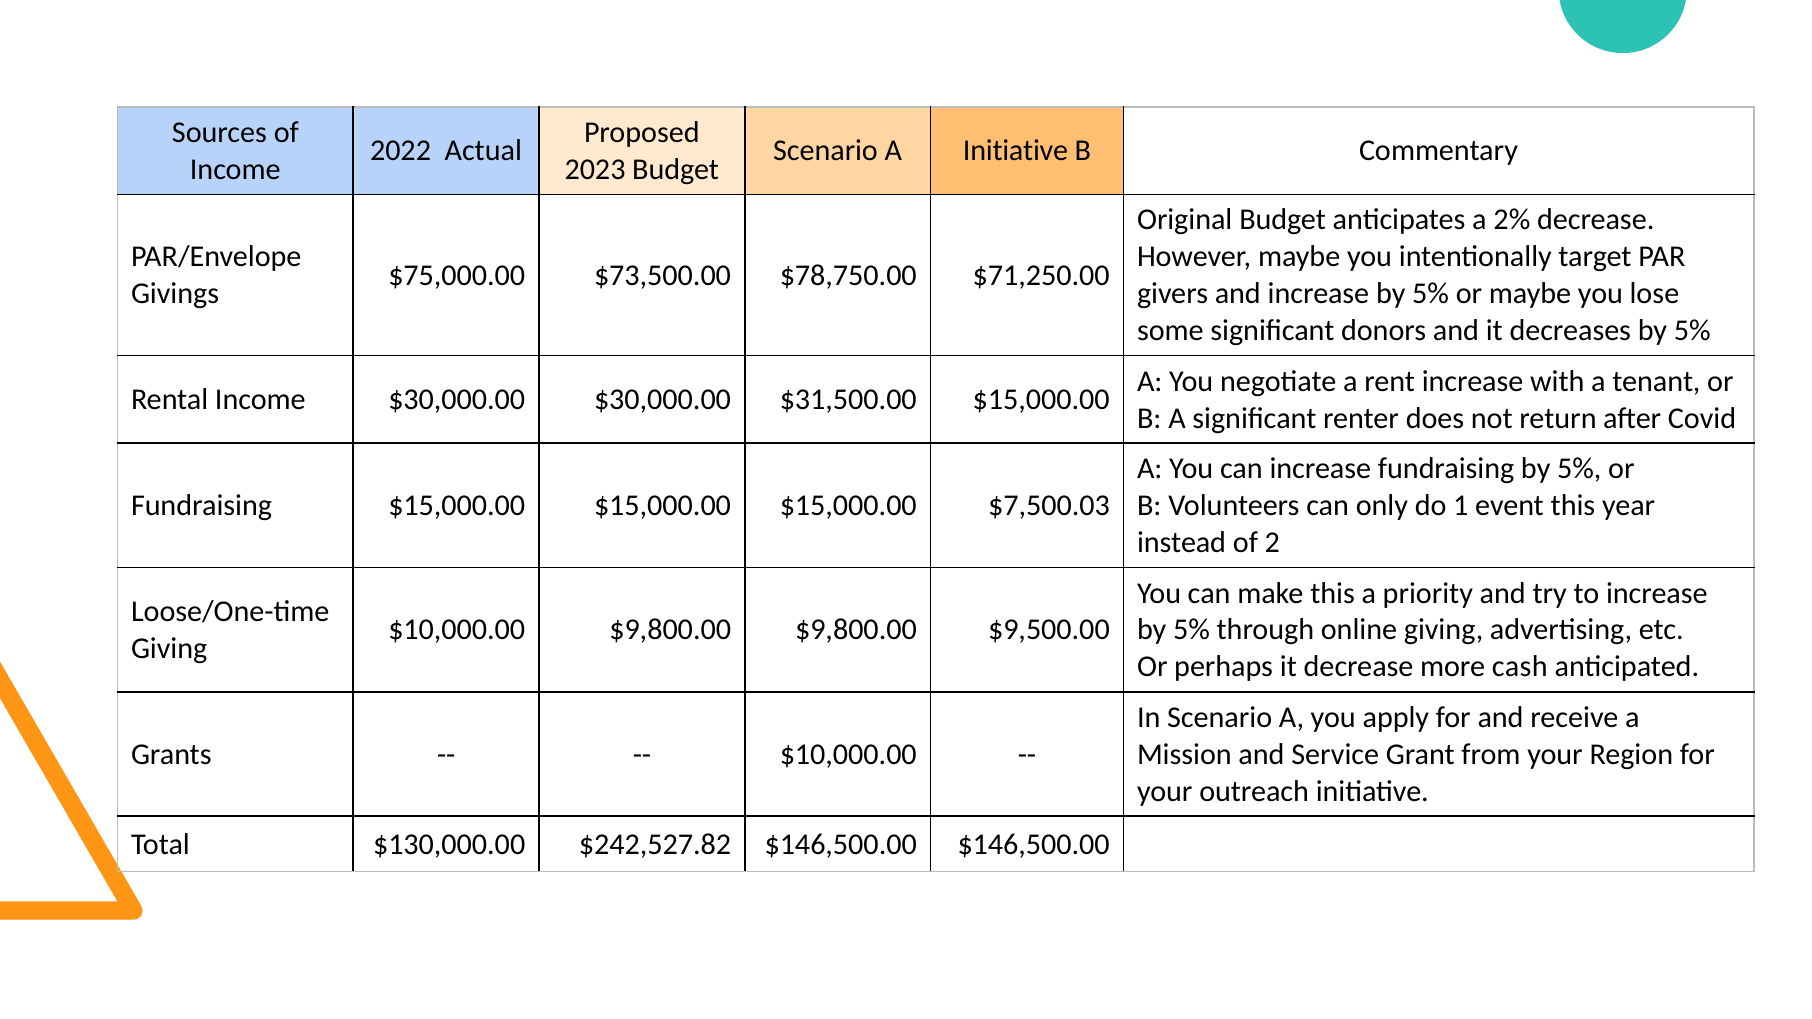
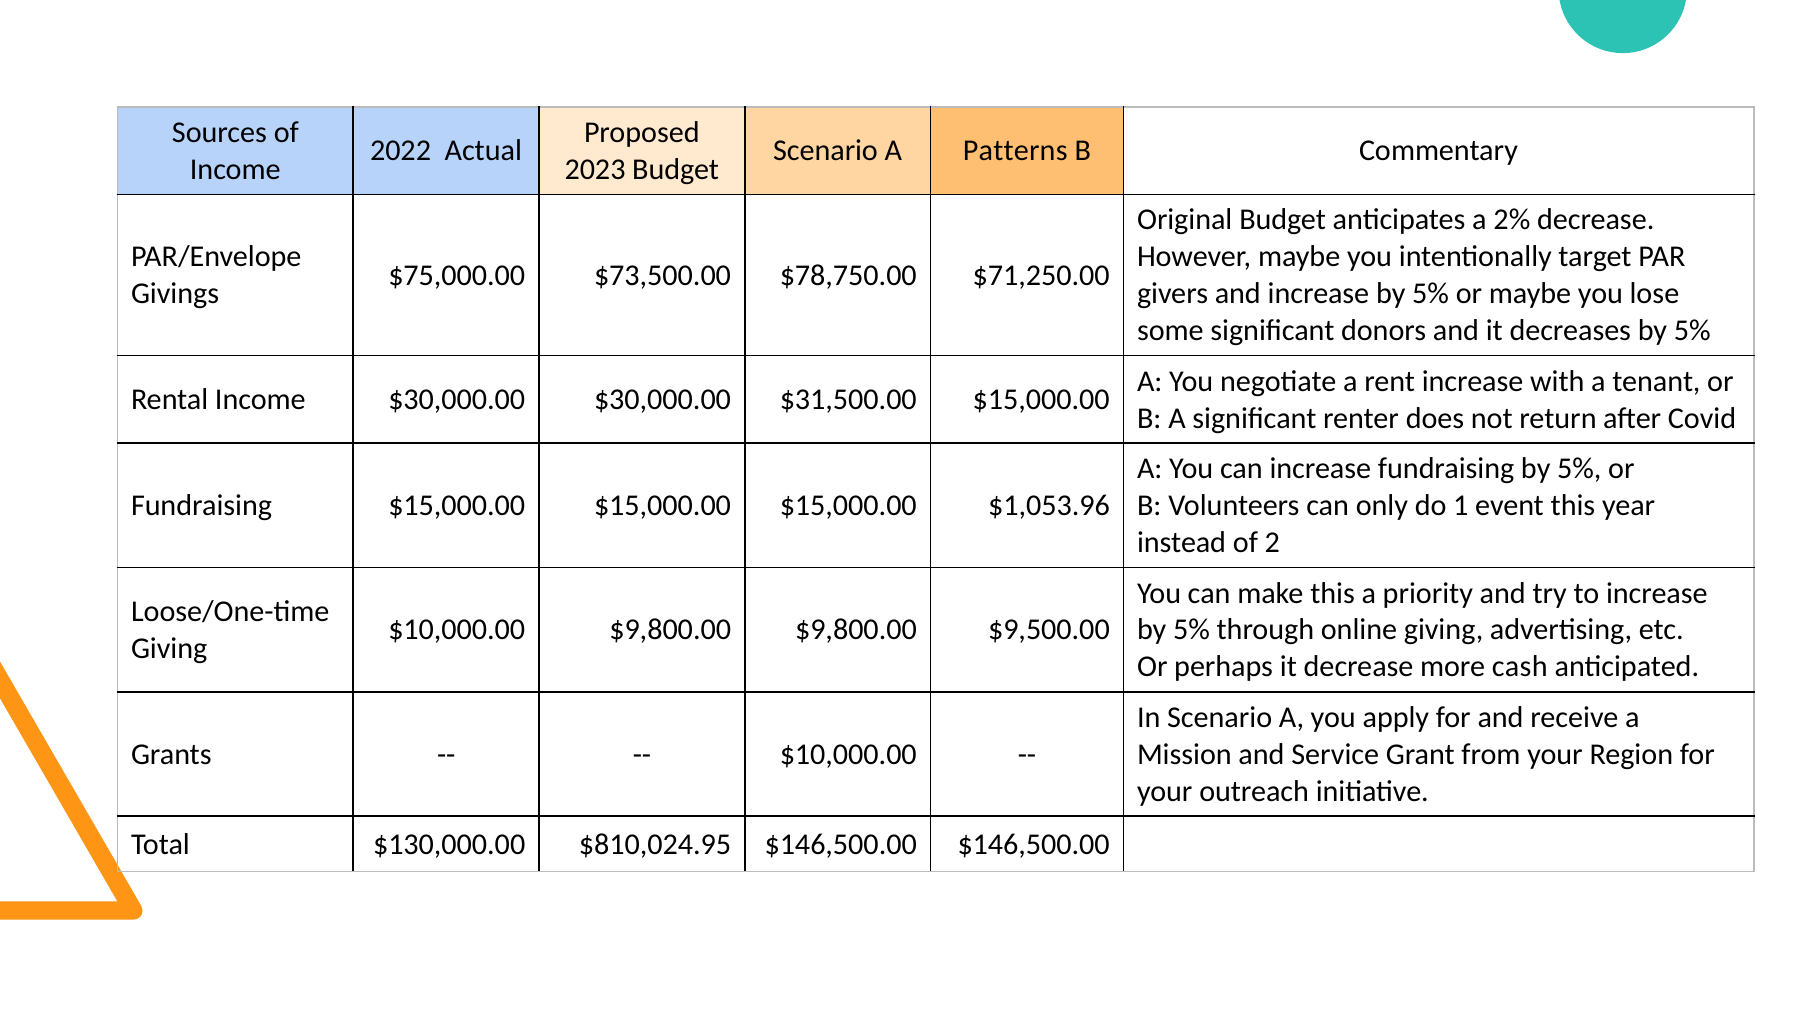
A Initiative: Initiative -> Patterns (1015, 151)
$7,500.03: $7,500.03 -> $1,053.96 (1049, 506)
$242,527.82: $242,527.82 -> $810,024.95 (655, 844)
